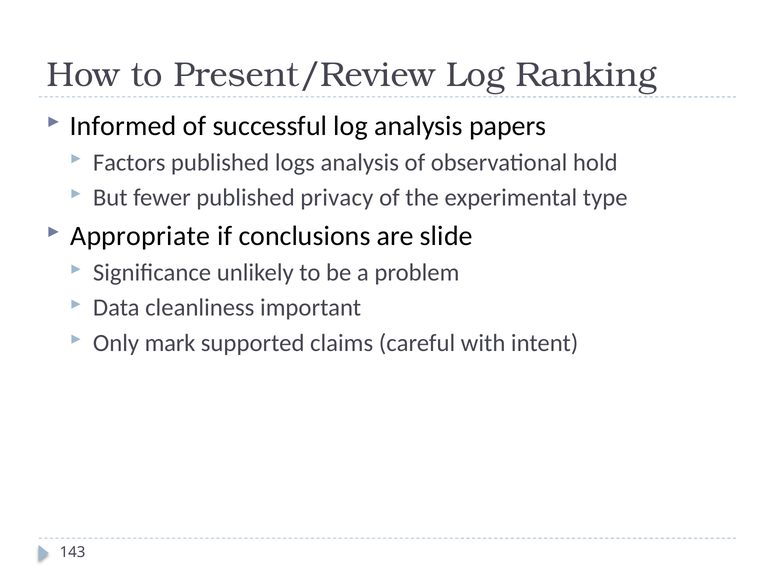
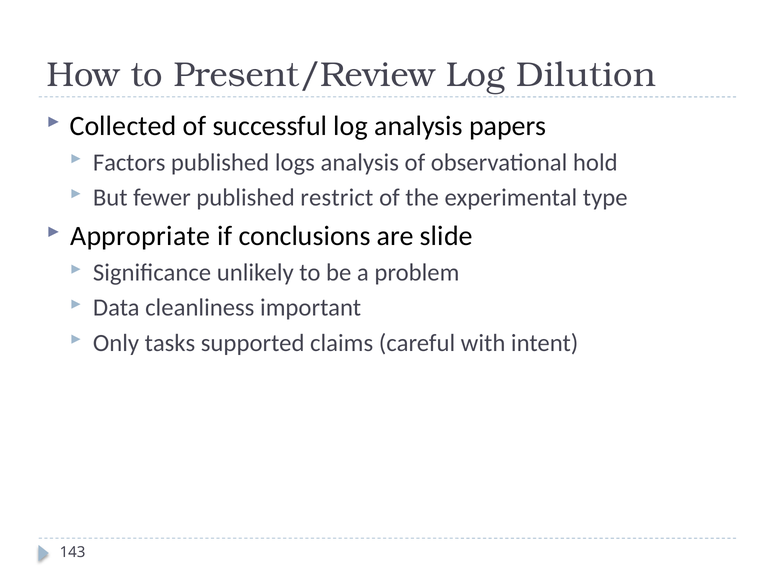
Ranking: Ranking -> Dilution (586, 75)
Informed: Informed -> Collected (123, 126)
privacy: privacy -> restrict (337, 198)
mark: mark -> tasks (170, 343)
